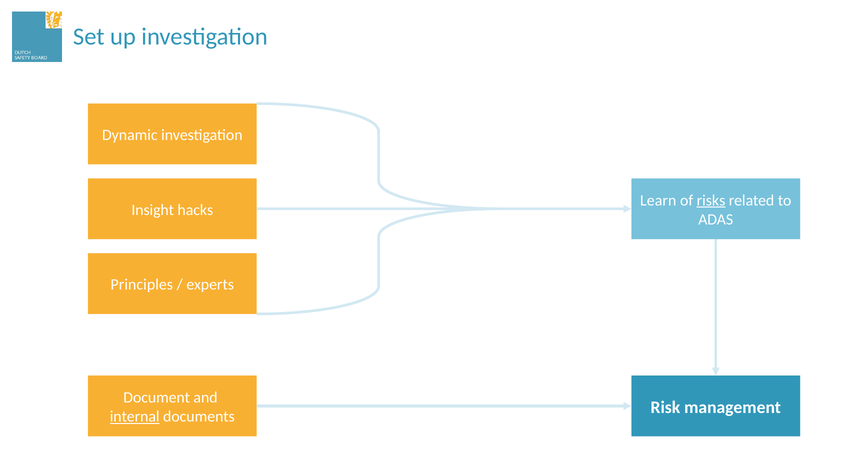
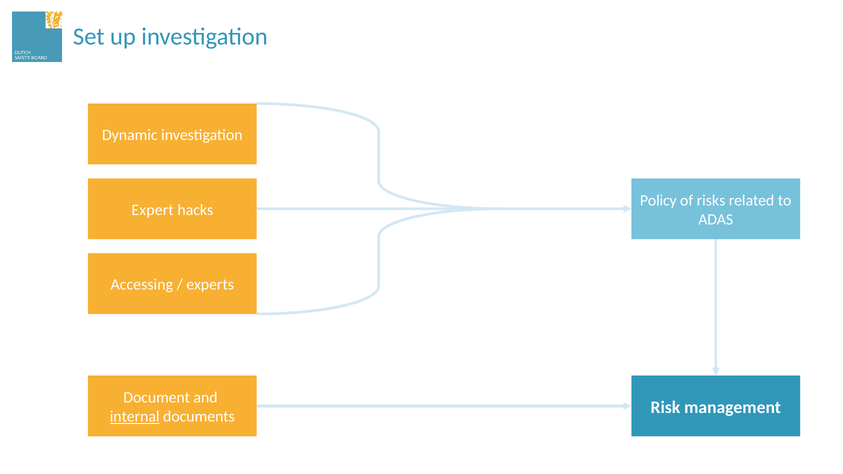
Learn: Learn -> Policy (658, 200)
risks underline: present -> none (711, 200)
Insight: Insight -> Expert (153, 210)
Principles: Principles -> Accessing (142, 285)
